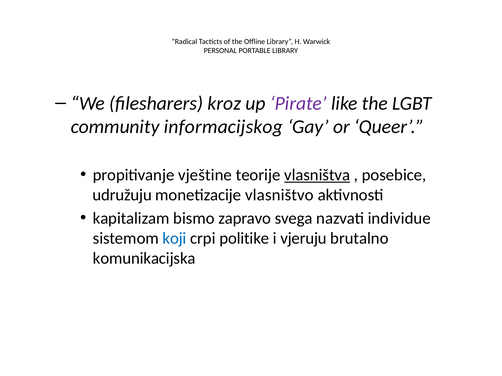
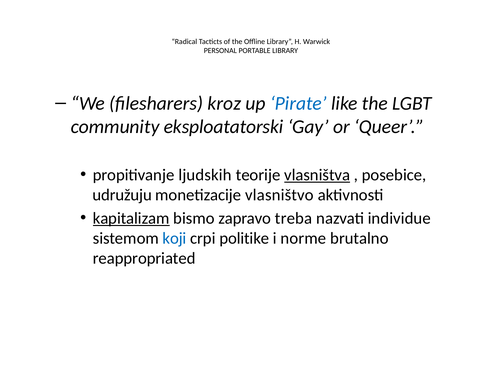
Pirate colour: purple -> blue (298, 103)
informacijskog: informacijskog -> eksploatatorski (224, 127)
vještine: vještine -> ljudskih (205, 175)
kapitalizam underline: none -> present (131, 219)
svega: svega -> treba (294, 219)
vjeruju: vjeruju -> norme (303, 239)
komunikacijska: komunikacijska -> reappropriated (144, 259)
